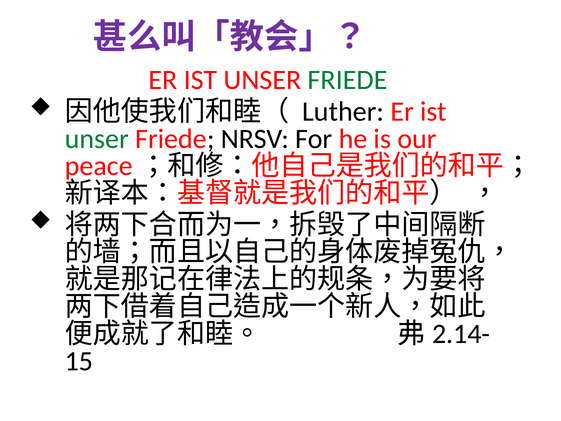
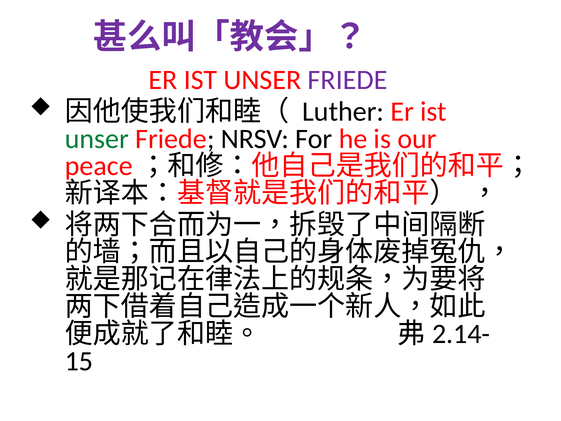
FRIEDE colour: green -> purple (348, 80)
